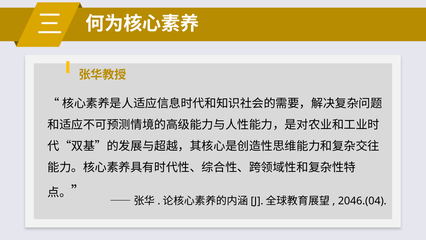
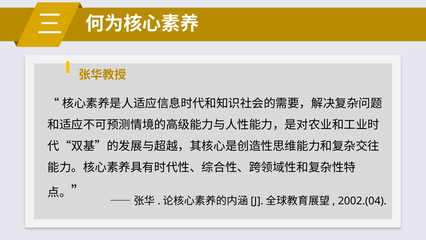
2046.(04: 2046.(04 -> 2002.(04 (362, 201)
